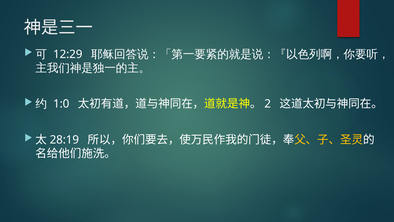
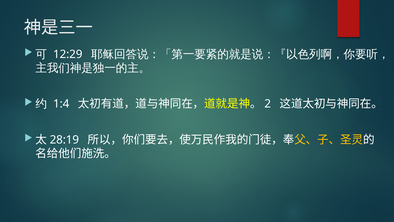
1:0: 1:0 -> 1:4 (61, 104)
